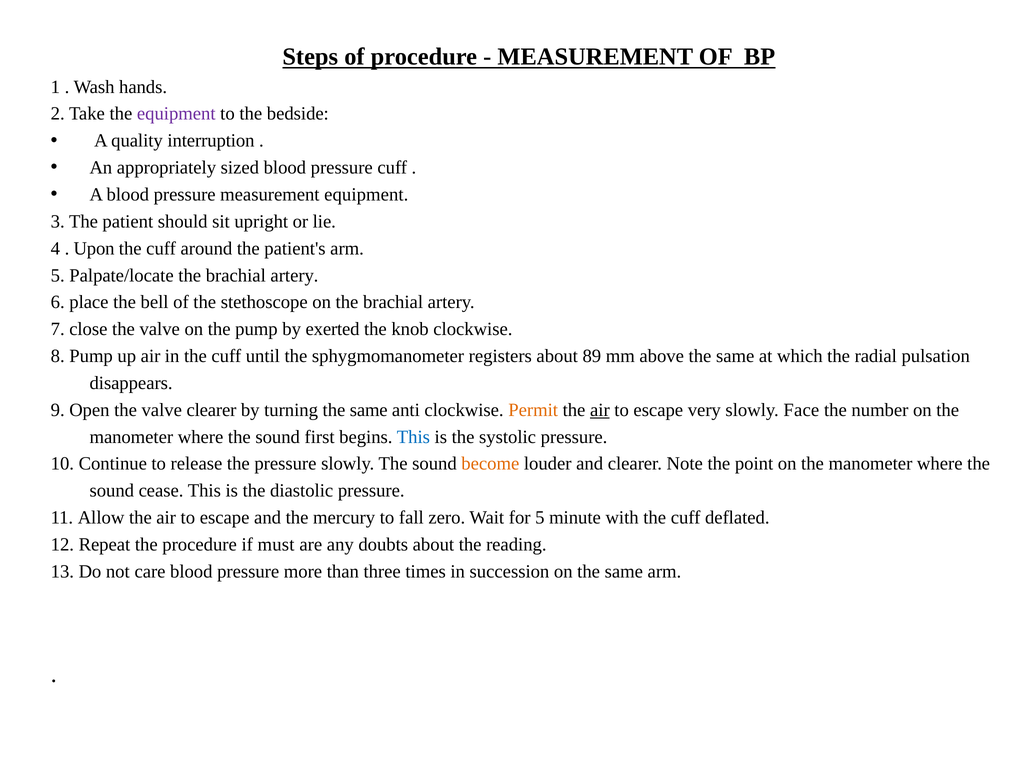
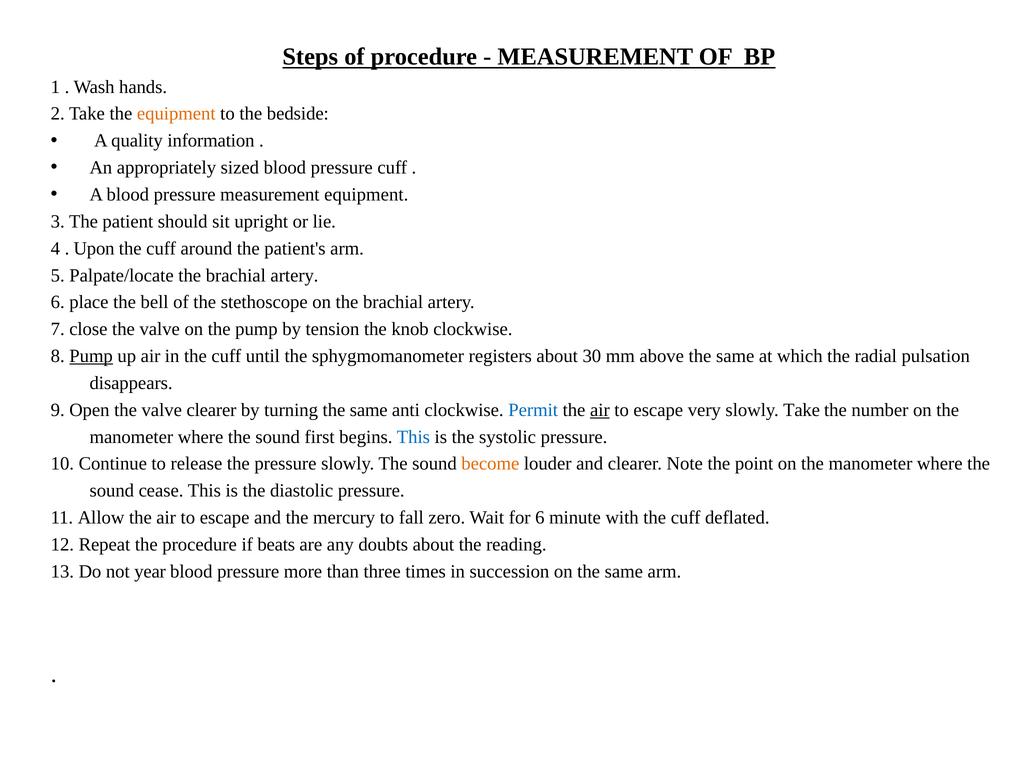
equipment colour: purple -> orange (176, 114)
interruption: interruption -> information (211, 141)
exerted: exerted -> tension (332, 329)
Pump underline: none -> present (91, 356)
89: 89 -> 30 (592, 356)
Permit colour: orange -> blue (533, 410)
slowly Face: Face -> Take (802, 410)
for 5: 5 -> 6 (540, 517)
must: must -> beats (276, 544)
care: care -> year (150, 571)
